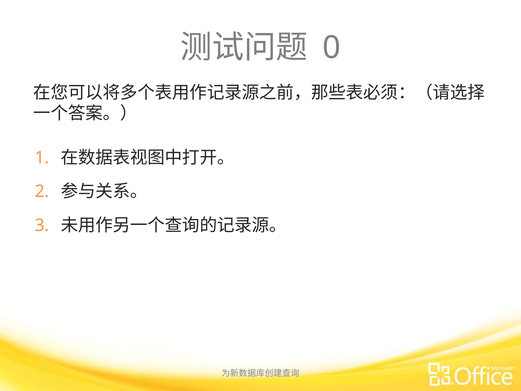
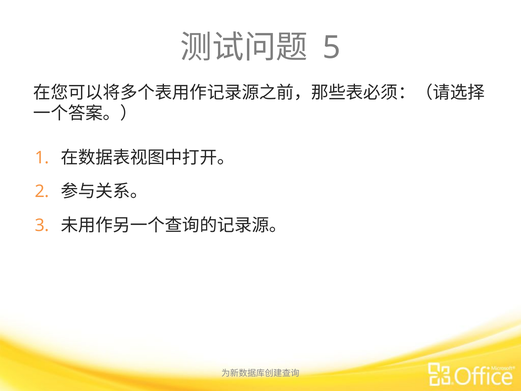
0: 0 -> 5 (332, 48)
